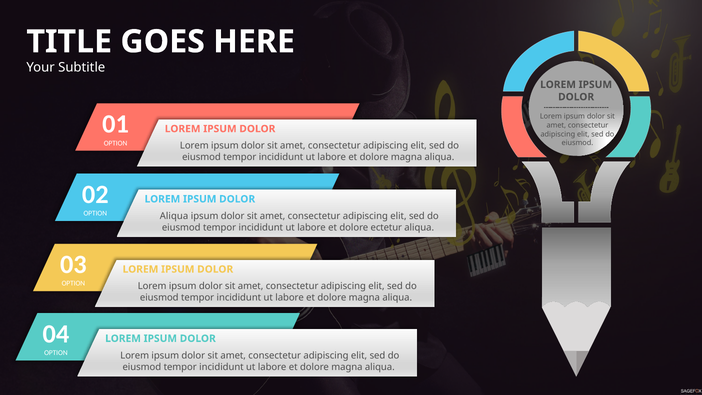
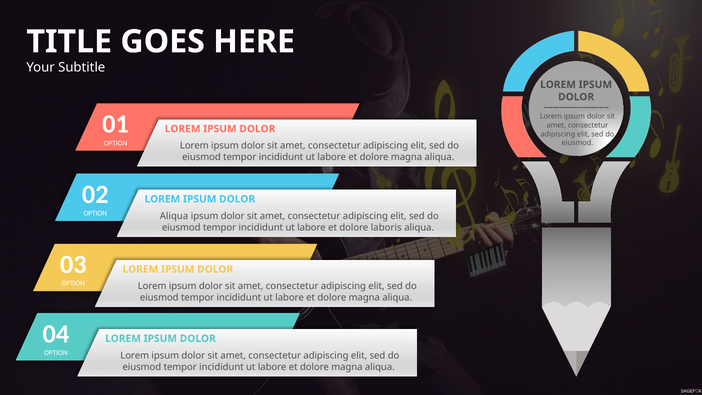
ectetur: ectetur -> laboris (386, 227)
